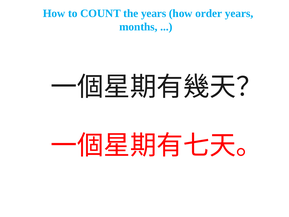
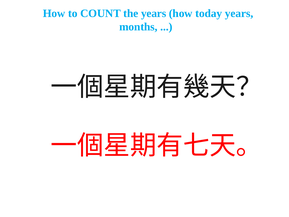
order: order -> today (209, 13)
